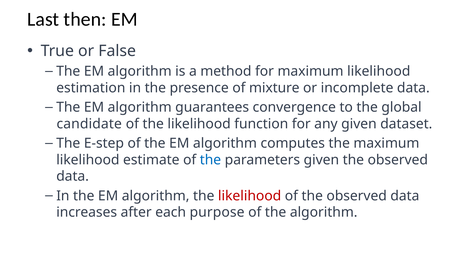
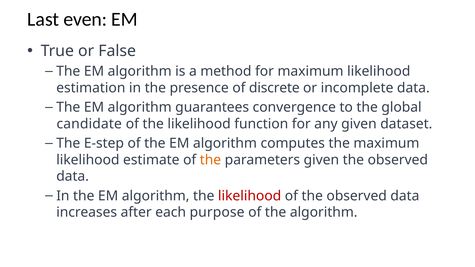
then: then -> even (85, 19)
mixture: mixture -> discrete (274, 88)
the colour: blue -> orange (210, 160)
